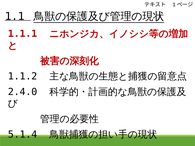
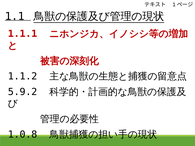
2.4.0: 2.4.0 -> 5.9.2 (23, 92)
5.1.4: 5.1.4 -> 1.0.8 (23, 135)
